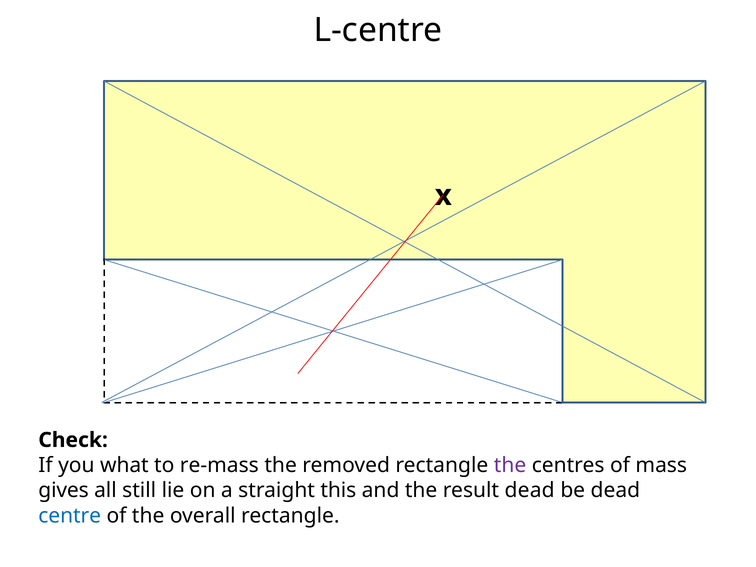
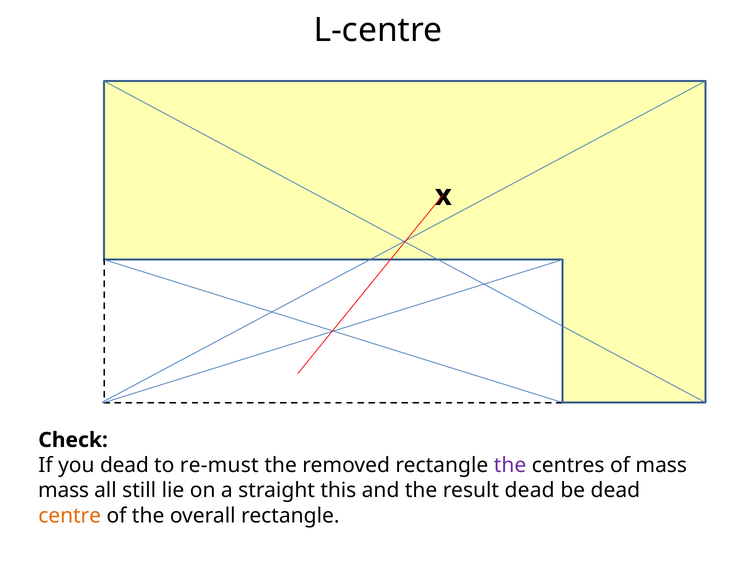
you what: what -> dead (124, 465)
re-mass: re-mass -> re-must (219, 465)
gives: gives -> mass (64, 490)
centre colour: blue -> orange (70, 516)
